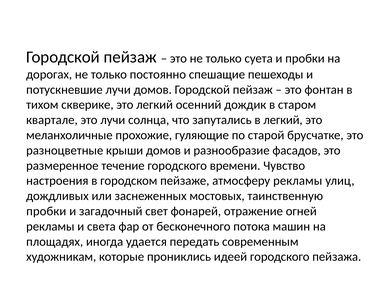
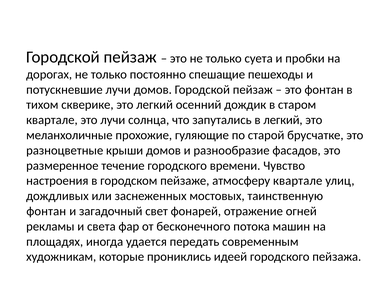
атмосферу рекламы: рекламы -> квартале (298, 181)
пробки: пробки -> фонтан (46, 211)
